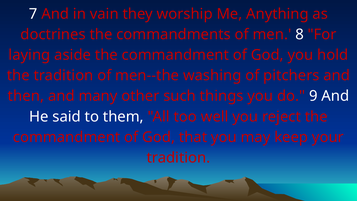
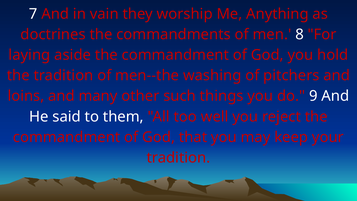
then: then -> loins (26, 96)
